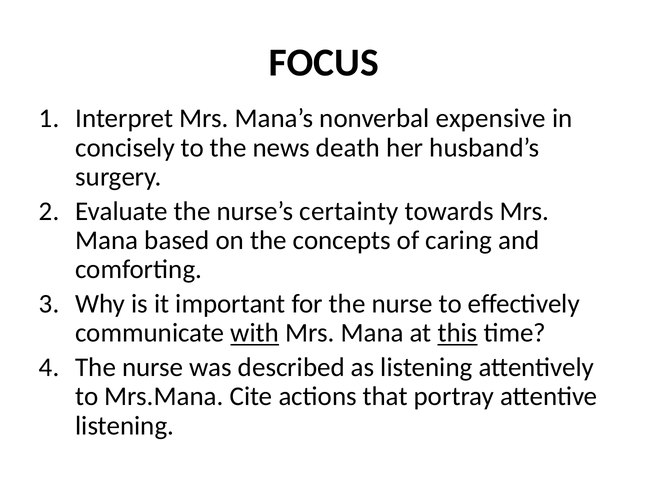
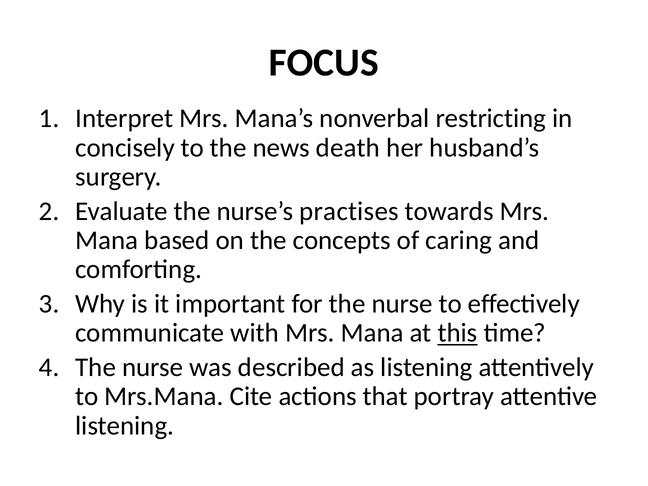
expensive: expensive -> restricting (491, 119)
certainty: certainty -> practises (349, 211)
with underline: present -> none (255, 333)
